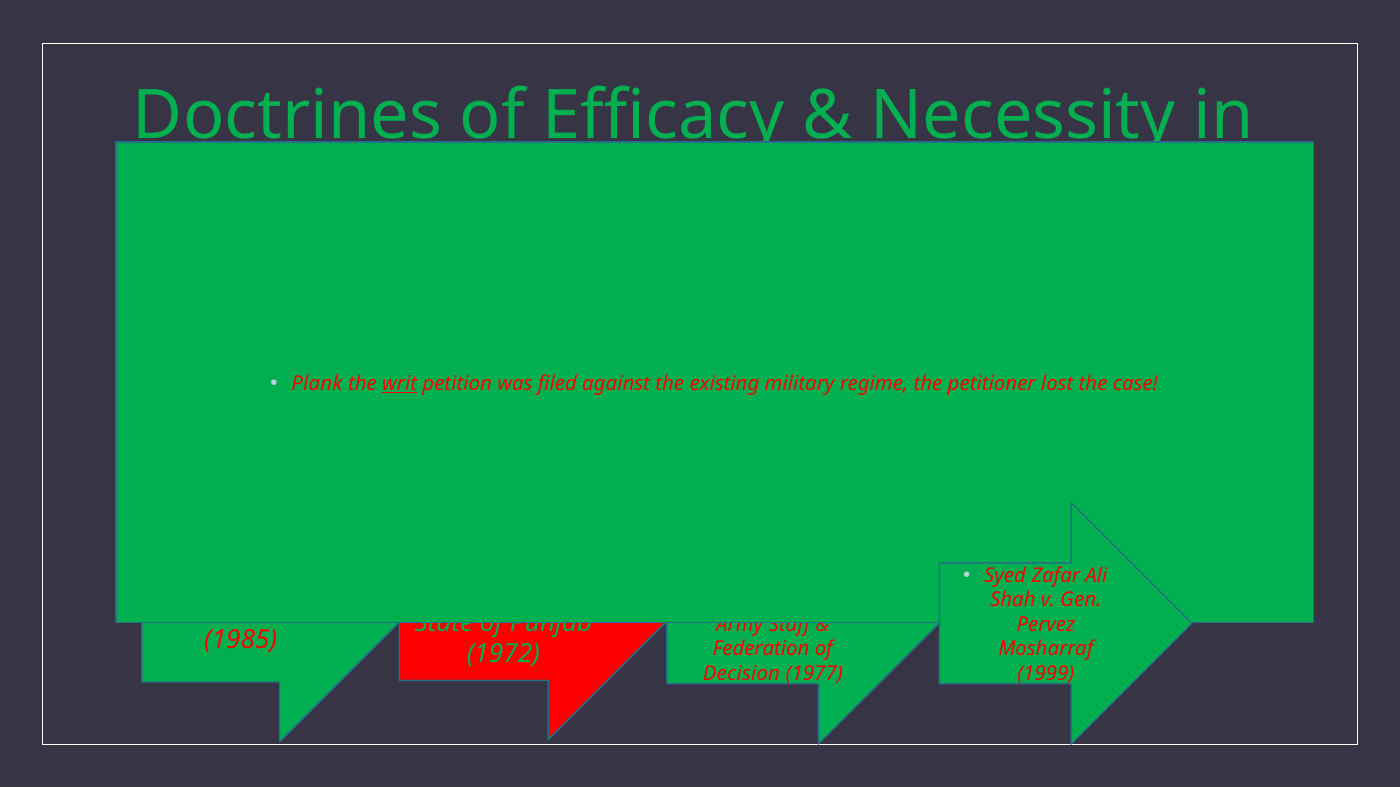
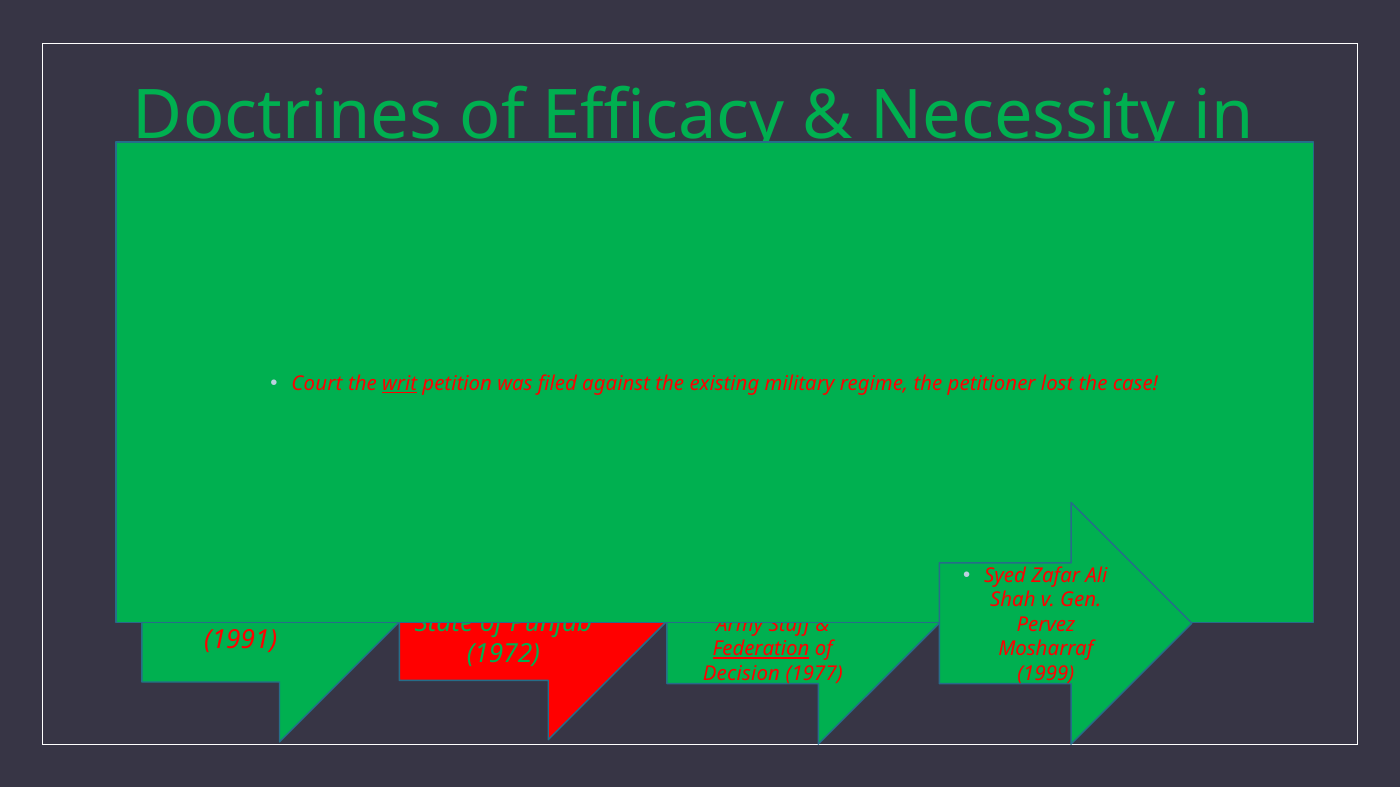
Plank: Plank -> Court (317, 384)
1985: 1985 -> 1991 (241, 640)
Federation underline: none -> present (761, 650)
